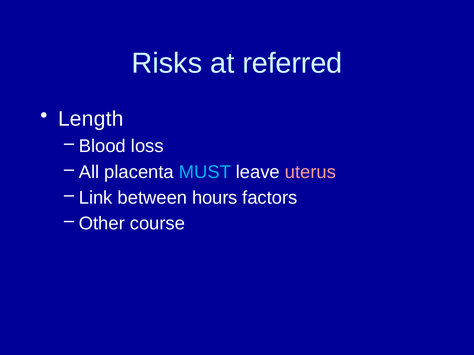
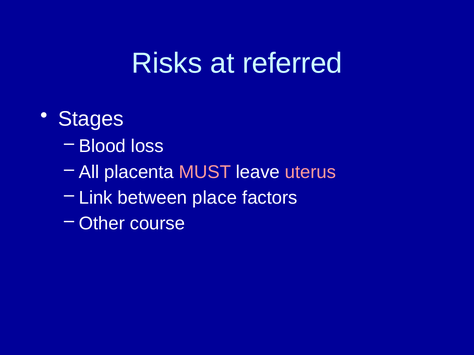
Length: Length -> Stages (91, 119)
MUST colour: light blue -> pink (205, 172)
hours: hours -> place (215, 198)
